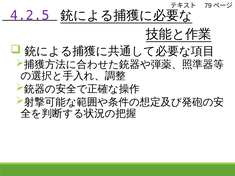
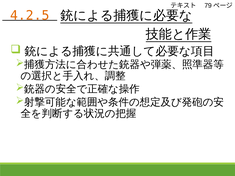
4.2.5 colour: purple -> orange (30, 16)
